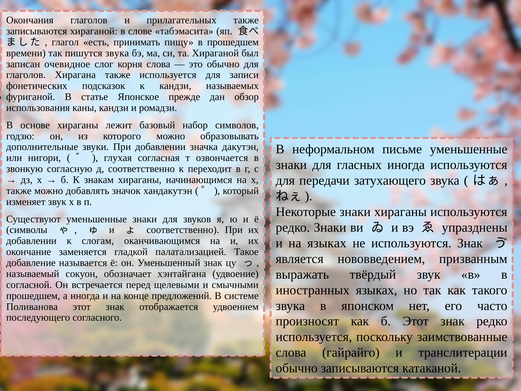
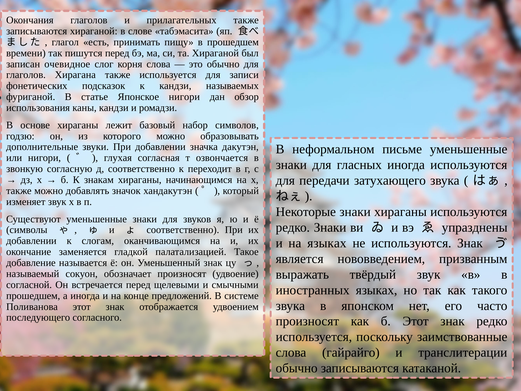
пишутся звука: звука -> перед (117, 53)
Японское прежде: прежде -> нигори (184, 97)
обозначает хэнтайгана: хэнтайгана -> произносят (182, 274)
